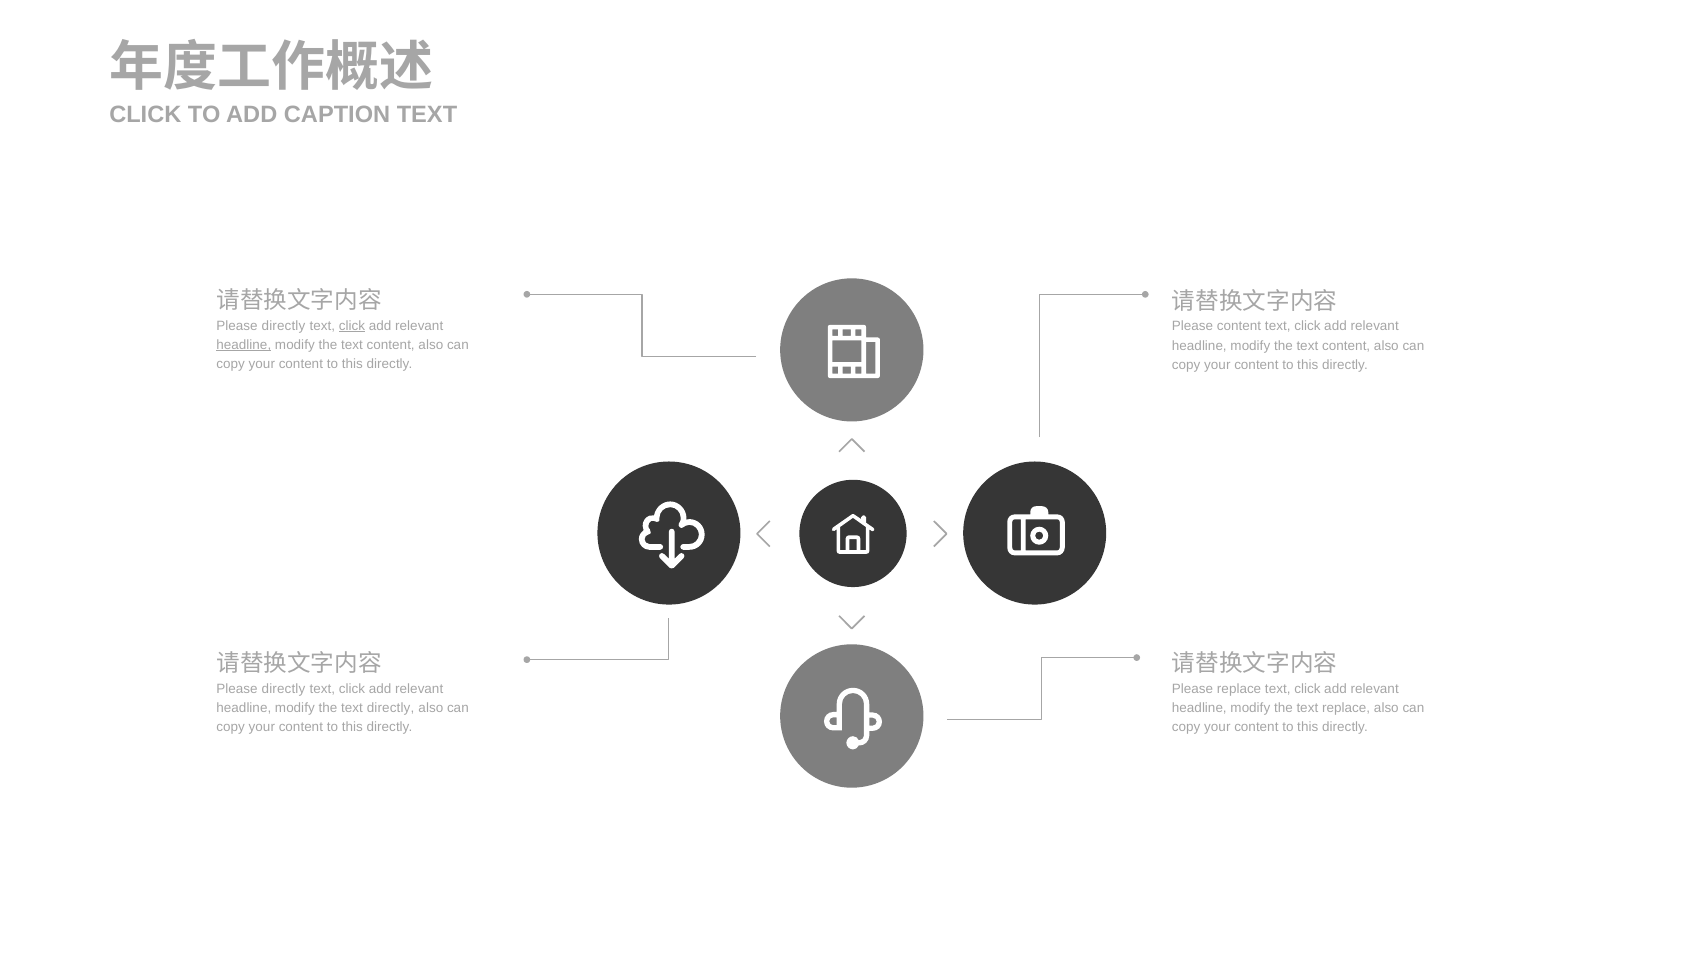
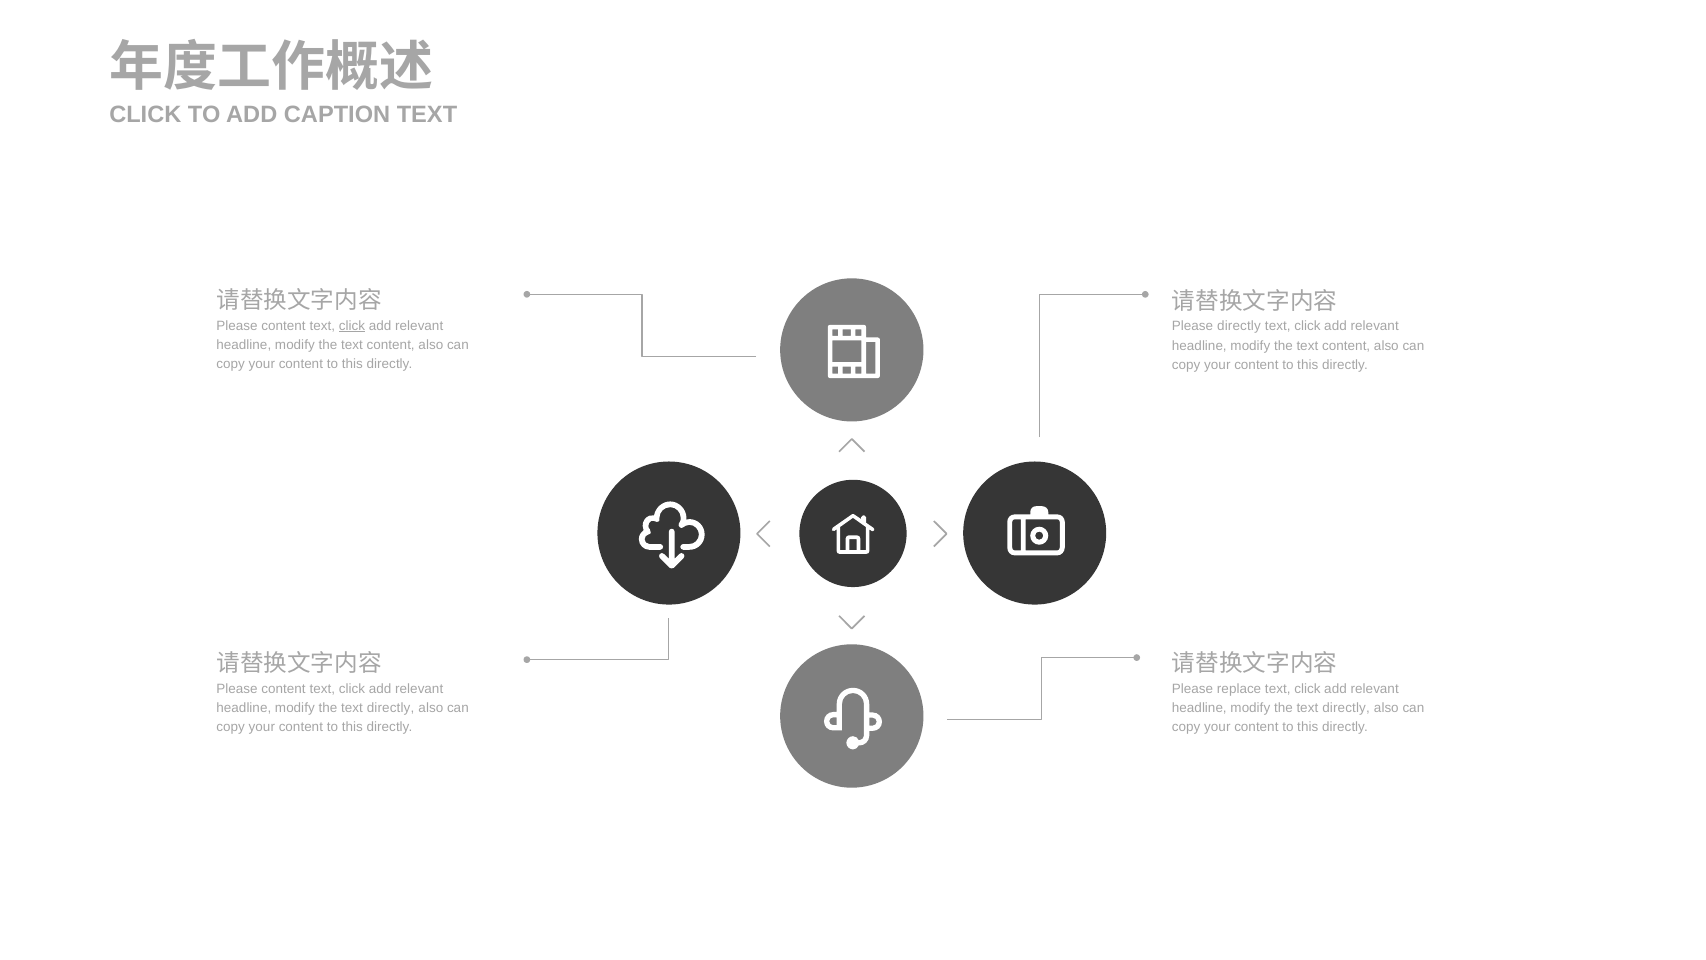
directly: directly -> content (284, 326)
Please content: content -> directly (1239, 326)
headline underline: present -> none (244, 345)
directly: directly -> content (284, 688)
replace: replace -> directly (1346, 708)
